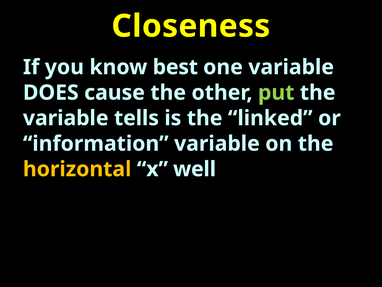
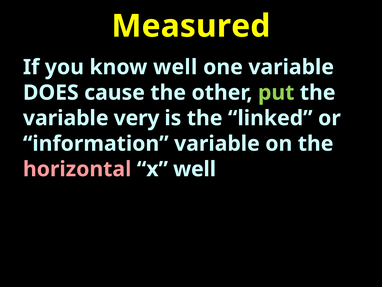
Closeness: Closeness -> Measured (191, 26)
know best: best -> well (175, 67)
tells: tells -> very (137, 118)
horizontal colour: yellow -> pink (77, 169)
